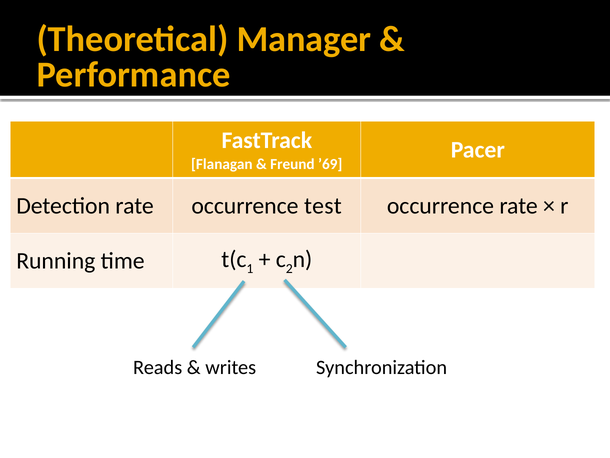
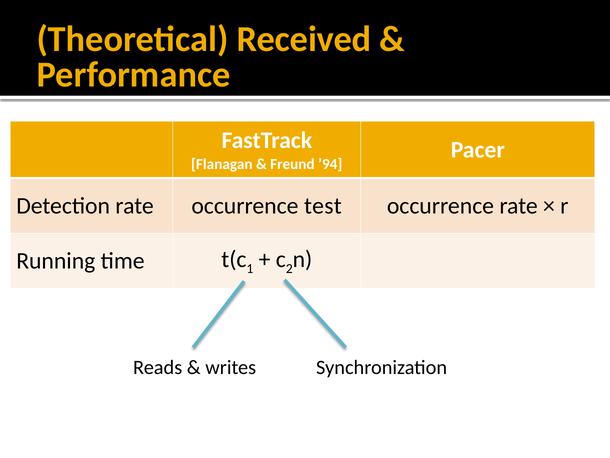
Manager: Manager -> Received (304, 39)
’69: ’69 -> ’94 (330, 164)
